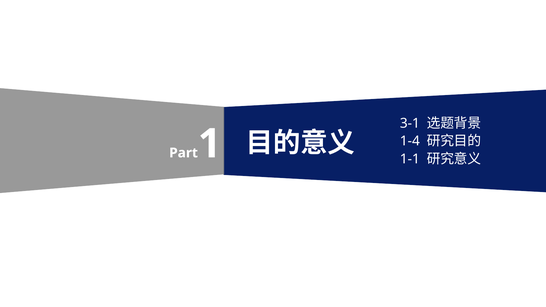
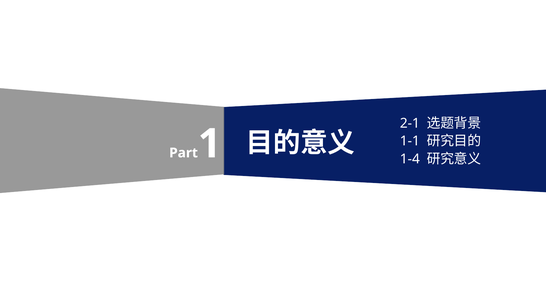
3-1: 3-1 -> 2-1 (410, 124)
1-4: 1-4 -> 1-1 (410, 141)
1-1: 1-1 -> 1-4 (410, 159)
